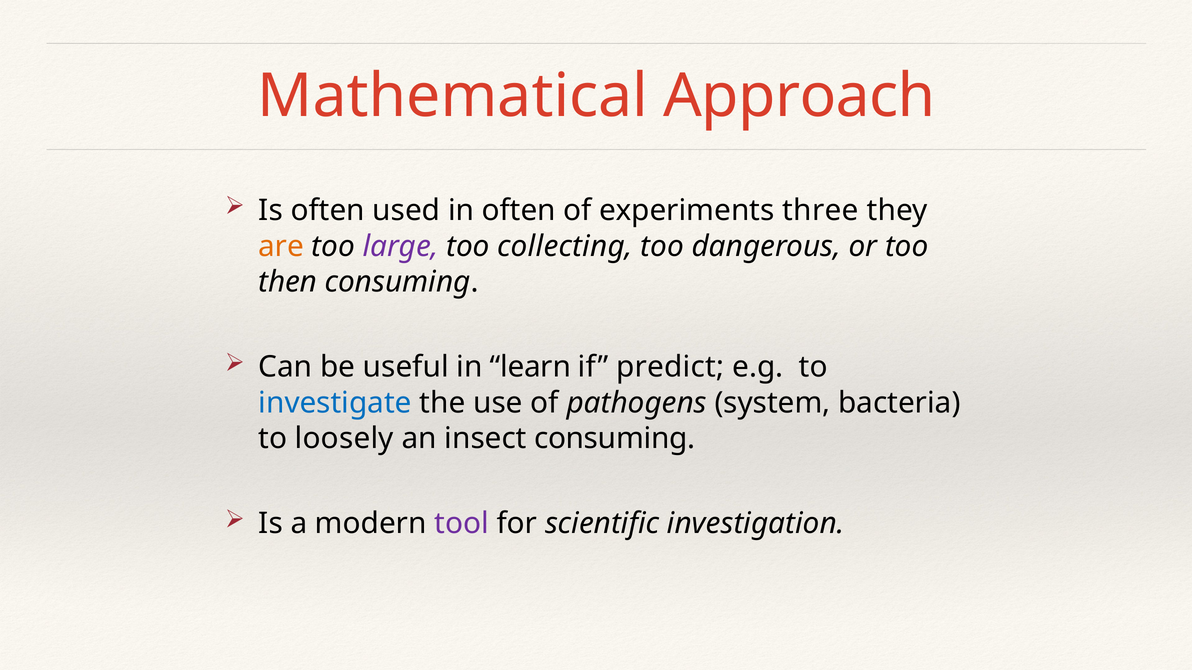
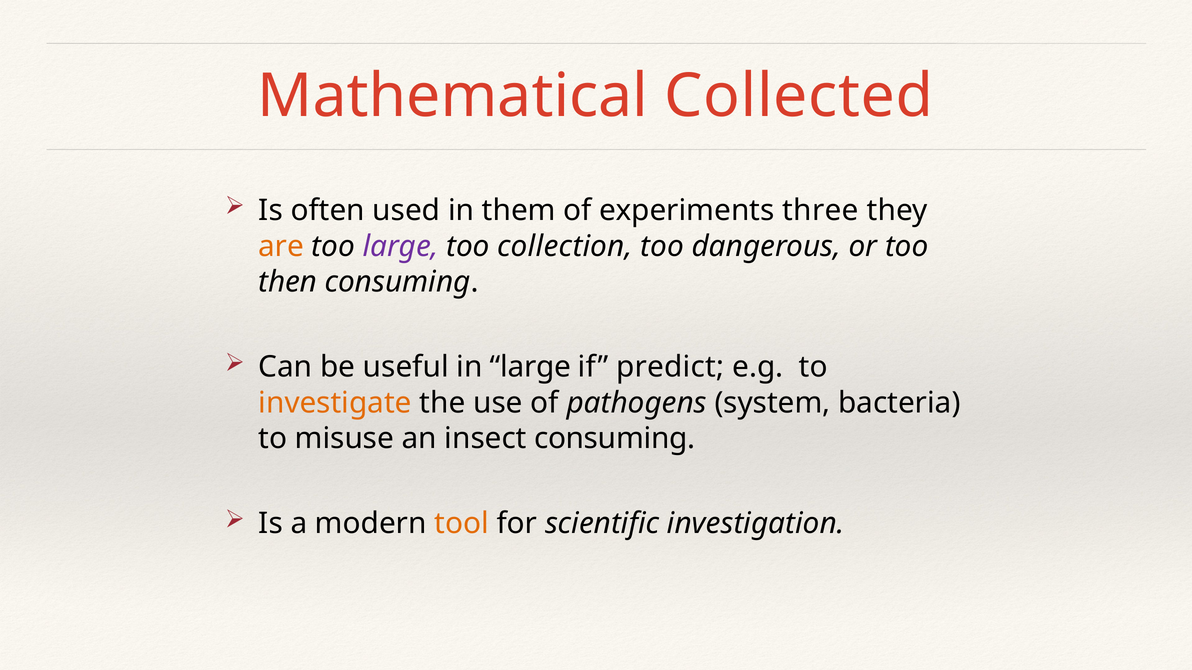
Approach: Approach -> Collected (799, 96)
in often: often -> them (519, 211)
collecting: collecting -> collection (565, 246)
in learn: learn -> large (530, 367)
investigate colour: blue -> orange (335, 403)
loosely: loosely -> misuse (344, 439)
tool colour: purple -> orange (462, 524)
